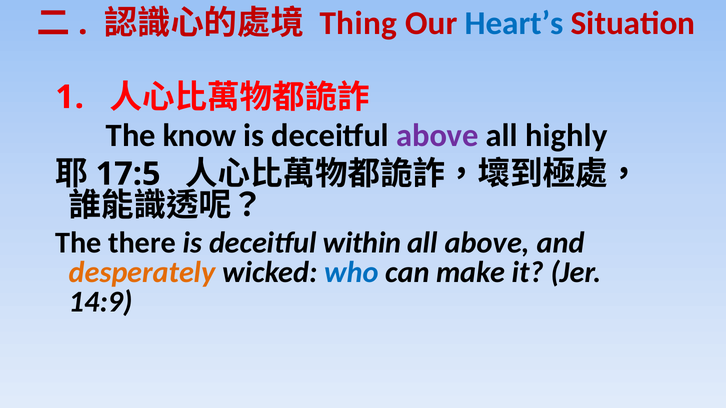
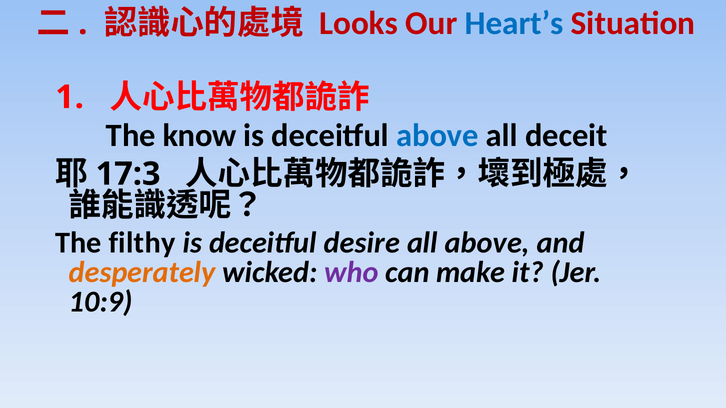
Thing: Thing -> Looks (359, 23)
above colour: purple -> blue (437, 136)
highly: highly -> deceit (566, 136)
17:5: 17:5 -> 17:3 (128, 174)
there: there -> filthy (142, 243)
within: within -> desire (362, 243)
who colour: blue -> purple (351, 273)
14:9: 14:9 -> 10:9 (101, 302)
